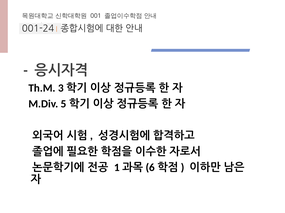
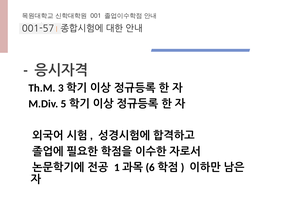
001-24: 001-24 -> 001-57 (38, 29)
